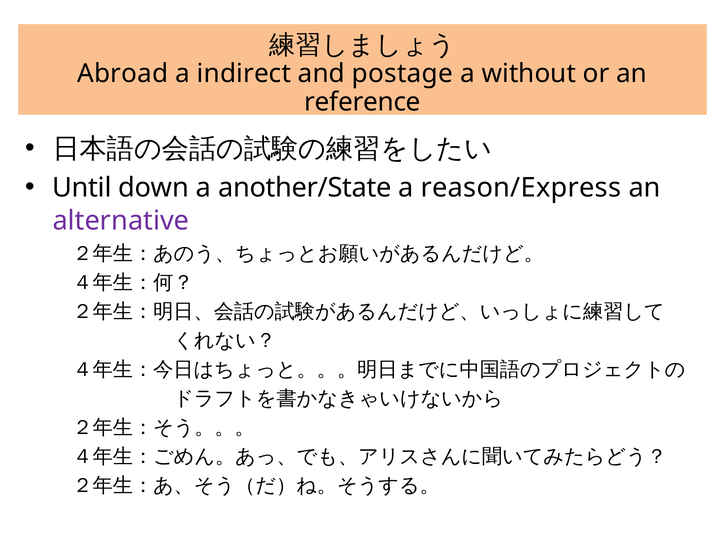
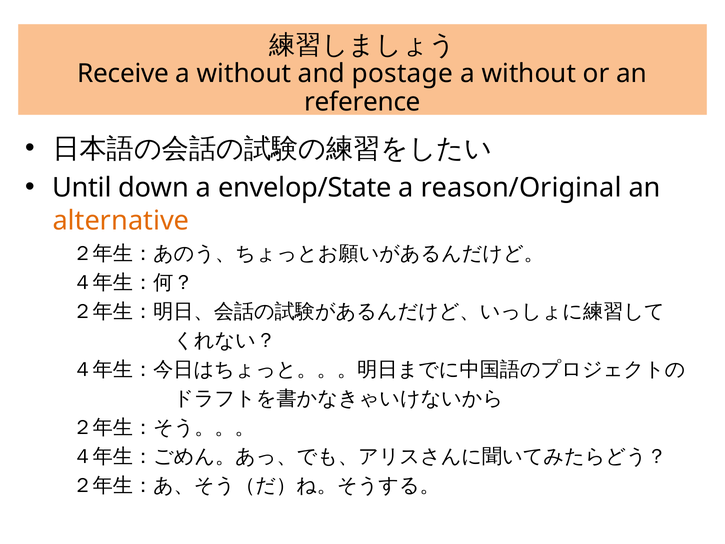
Abroad: Abroad -> Receive (123, 74)
indirect: indirect -> without (244, 74)
another/State: another/State -> envelop/State (305, 188)
reason/Express: reason/Express -> reason/Original (521, 188)
alternative colour: purple -> orange (121, 220)
